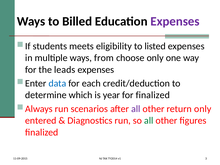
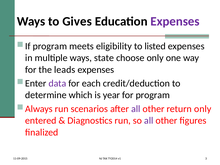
Billed: Billed -> Gives (77, 21)
If students: students -> program (50, 46)
from: from -> state (104, 58)
data colour: blue -> purple (57, 83)
for finalized: finalized -> program (153, 95)
all colour: green -> purple (149, 121)
